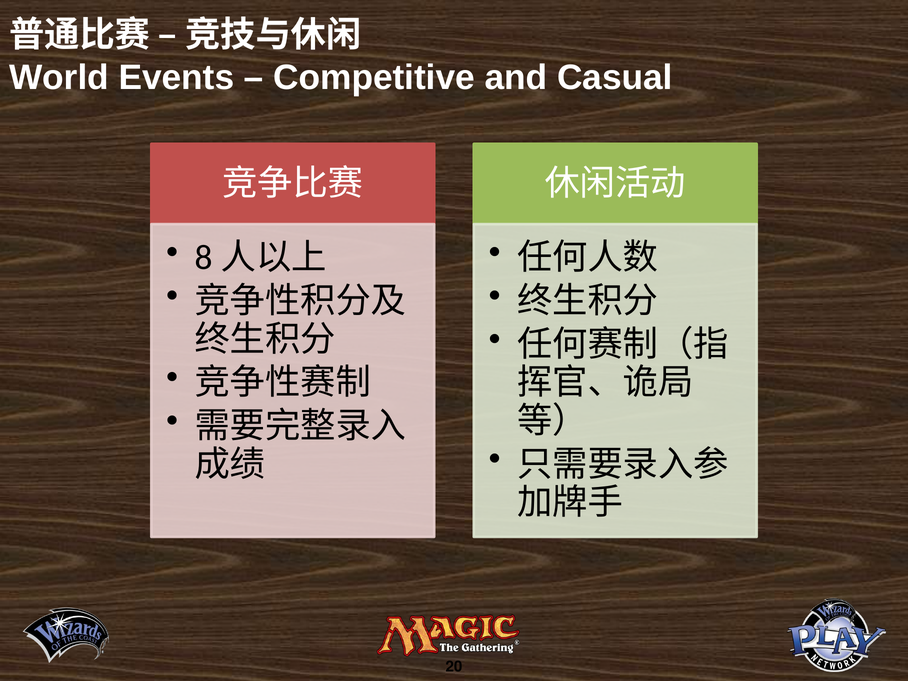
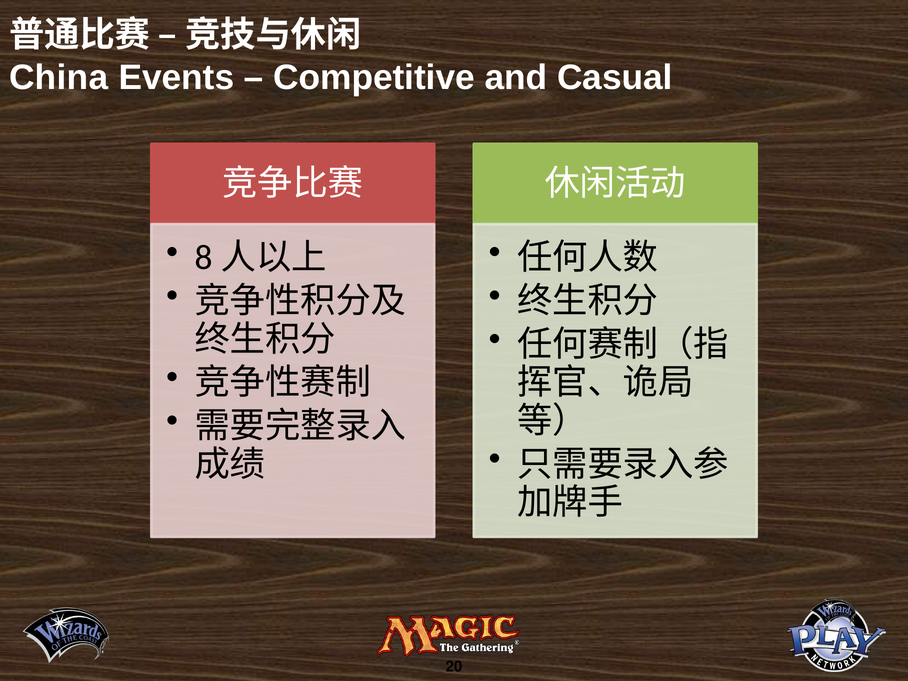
World: World -> China (59, 78)
